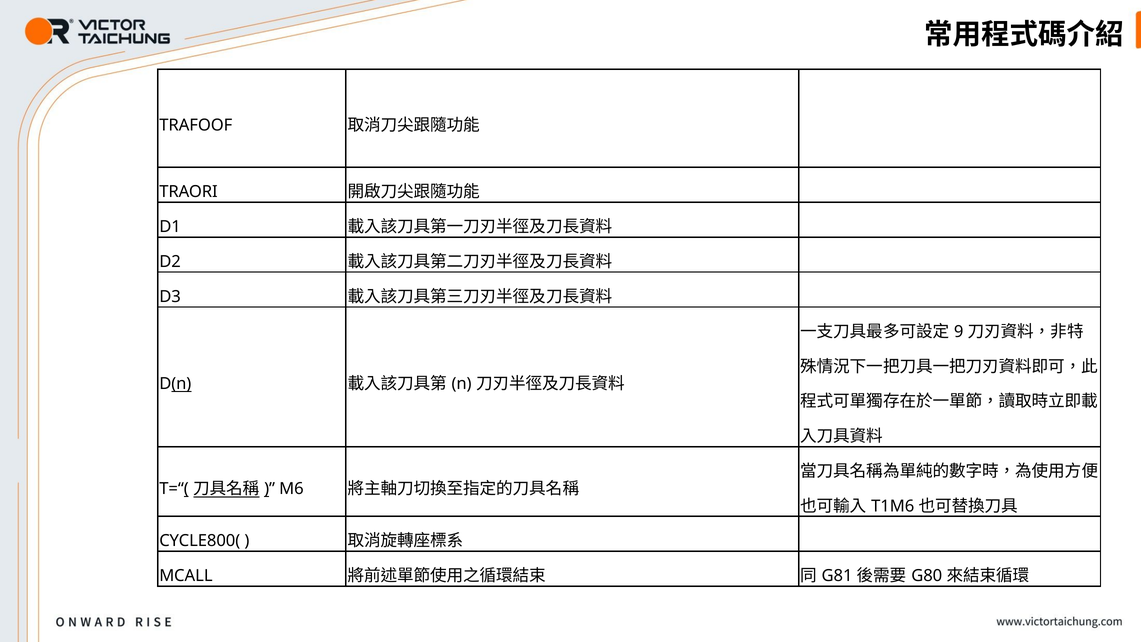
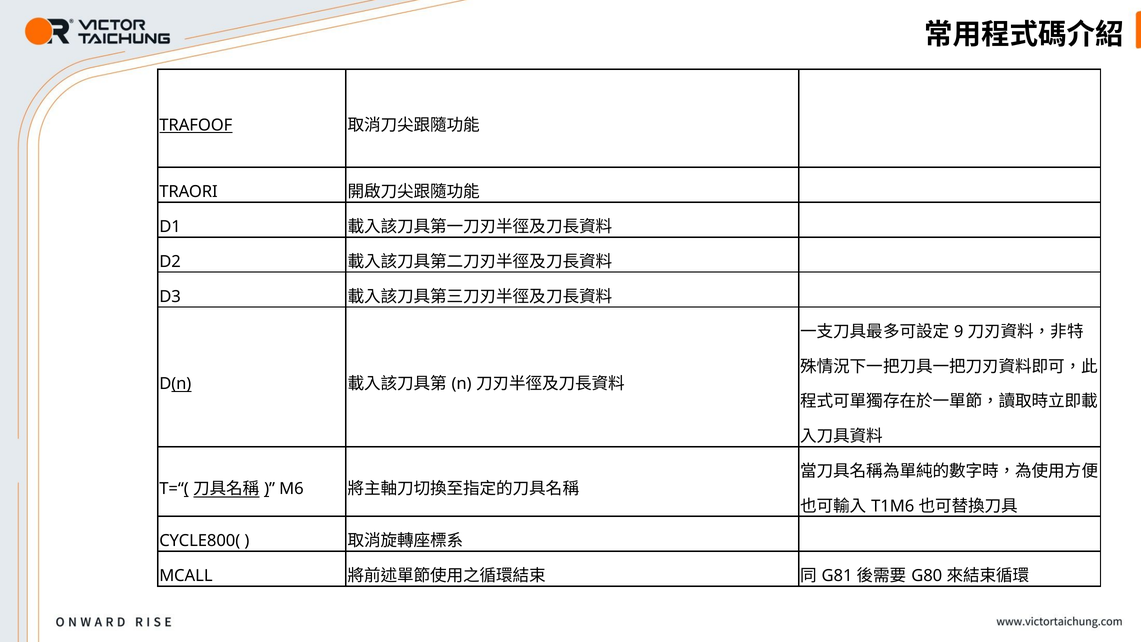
TRAFOOF underline: none -> present (196, 125)
